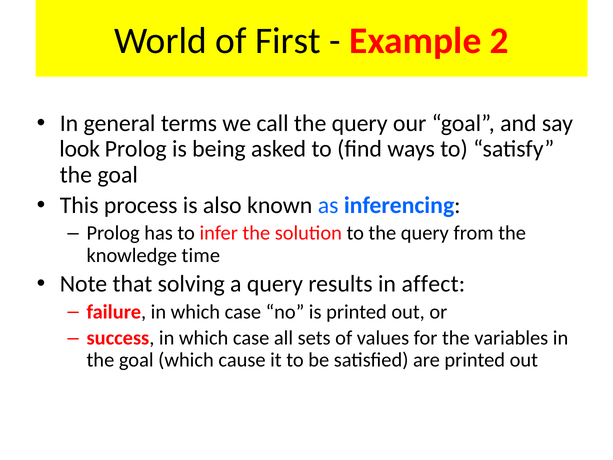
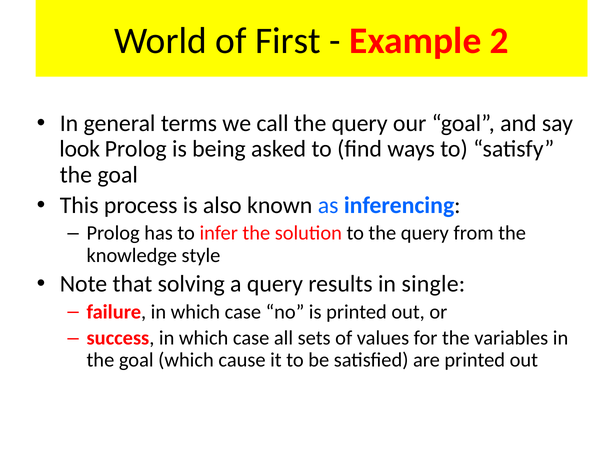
time: time -> style (201, 255)
affect: affect -> single (433, 284)
